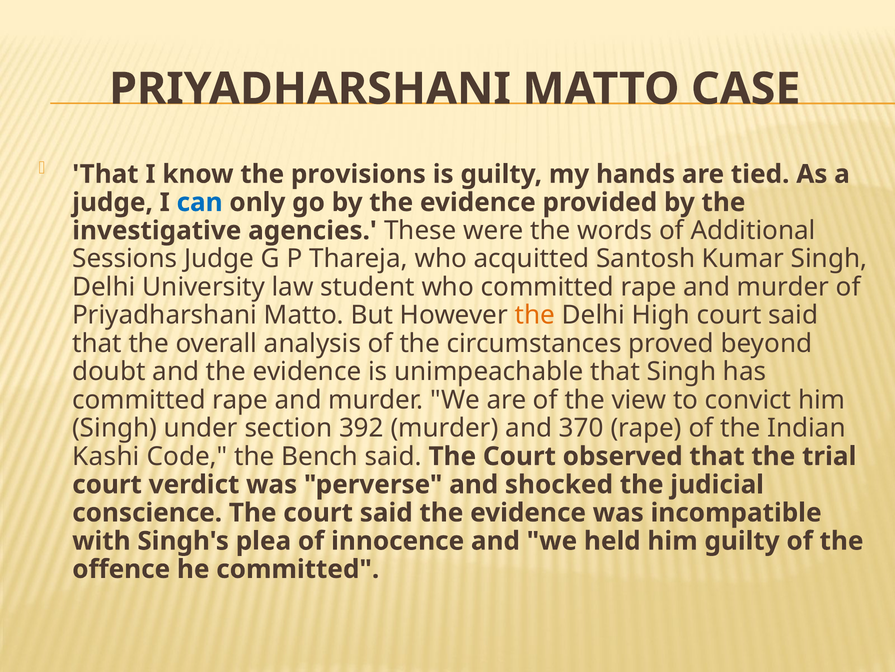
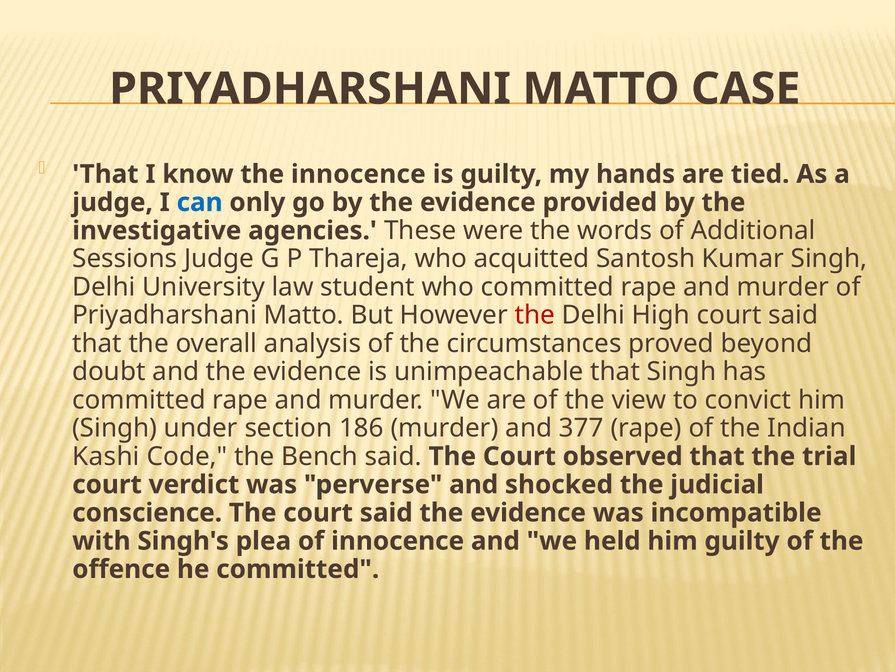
the provisions: provisions -> innocence (358, 174)
the colour: orange -> red (535, 315)
392: 392 -> 186 (361, 428)
370: 370 -> 377 (581, 428)
